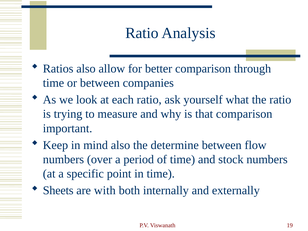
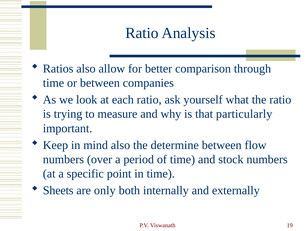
that comparison: comparison -> particularly (244, 114)
with: with -> only (105, 191)
